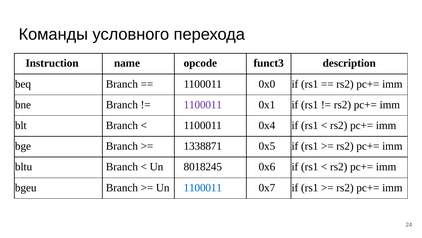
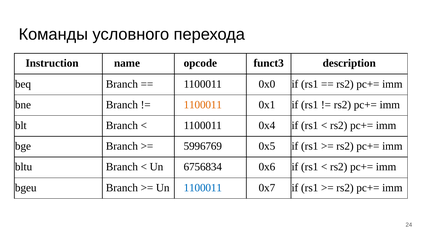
1100011 colour: purple -> orange (203, 104)
1338871: 1338871 -> 5996769 (203, 146)
8018245: 8018245 -> 6756834 (203, 167)
